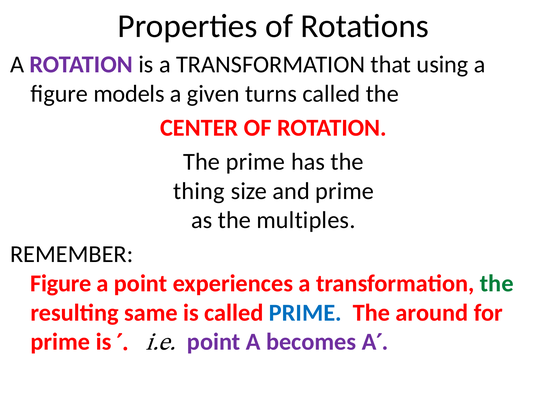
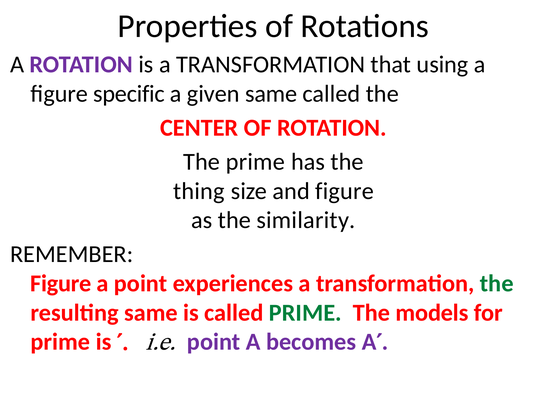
models: models -> specific (129, 94)
given turns: turns -> same (271, 94)
and prime: prime -> figure (345, 191)
multiples: multiples -> similarity (306, 220)
PRIME colour: blue -> green (305, 313)
around: around -> models (432, 313)
